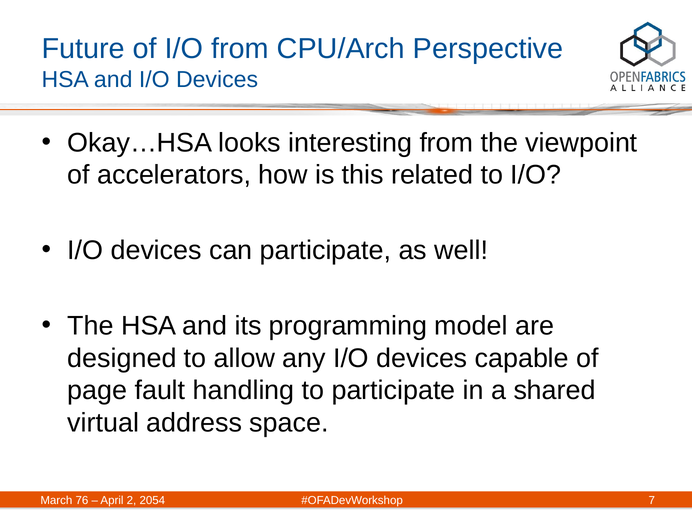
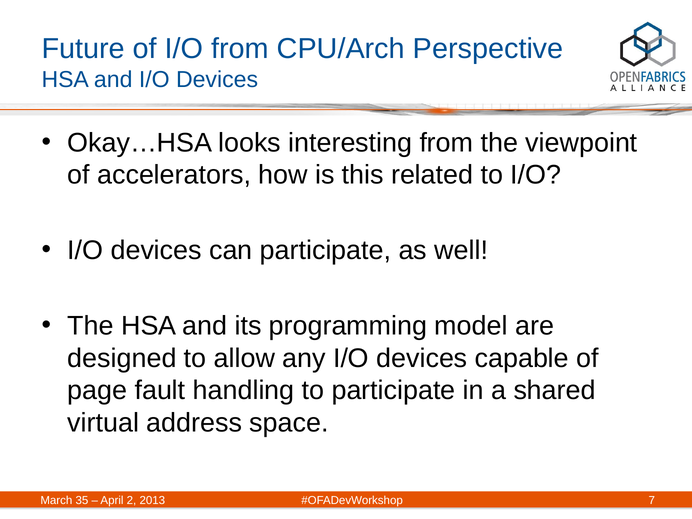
76: 76 -> 35 (82, 500)
2054: 2054 -> 2013 (152, 500)
